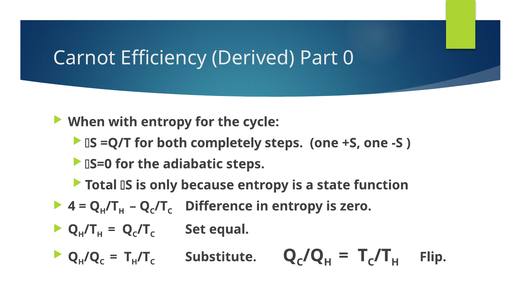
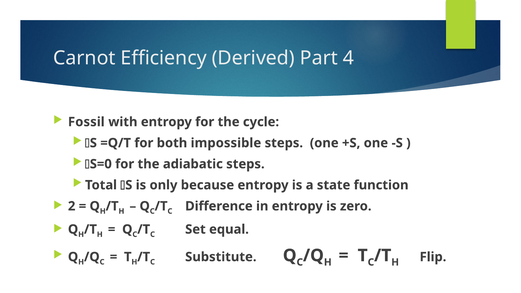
0: 0 -> 4 (348, 58)
When: When -> Fossil (86, 122)
completely: completely -> impossible (226, 143)
4: 4 -> 2 (72, 206)
